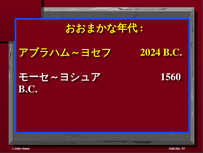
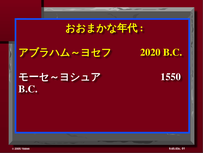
2024: 2024 -> 2020 (150, 52)
1560: 1560 -> 1550 (171, 76)
